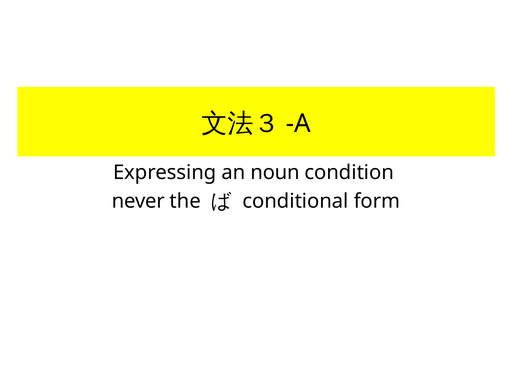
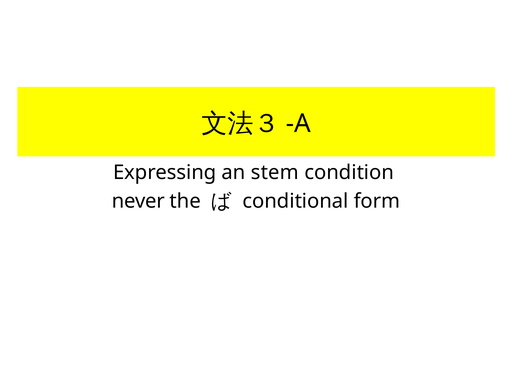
noun: noun -> stem (275, 172)
